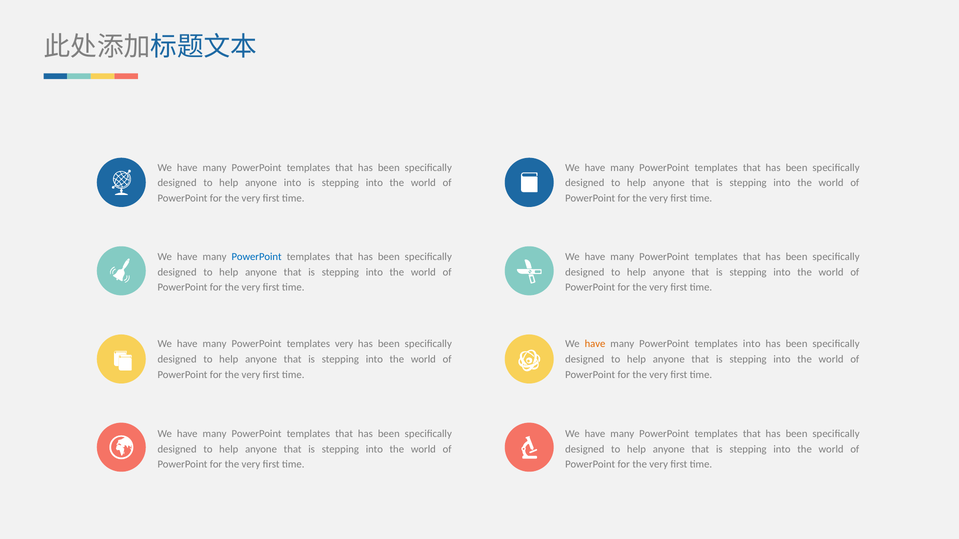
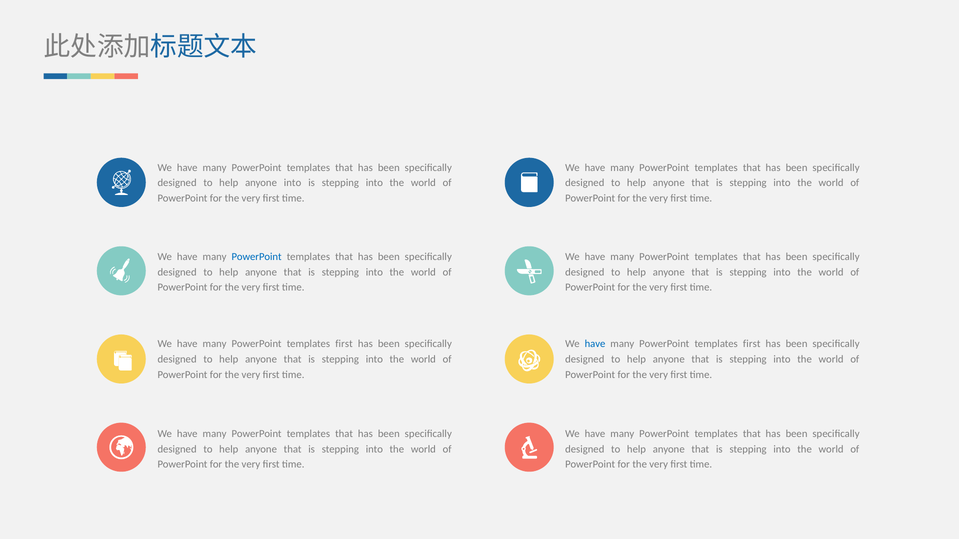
very: very -> first (344, 344)
have colour: orange -> blue (595, 344)
into: into -> first (752, 344)
